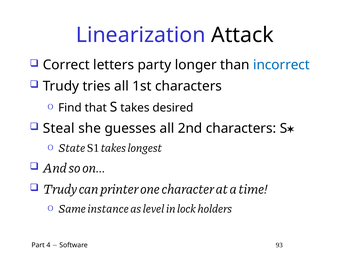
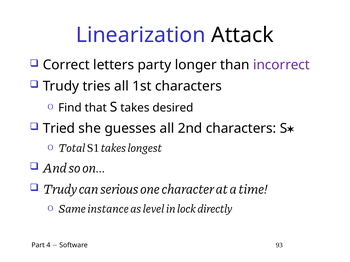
incorrect colour: blue -> purple (282, 65)
Steal: Steal -> Tried (59, 129)
State: State -> Total (72, 148)
printer: printer -> serious (119, 190)
holders: holders -> directly (215, 209)
